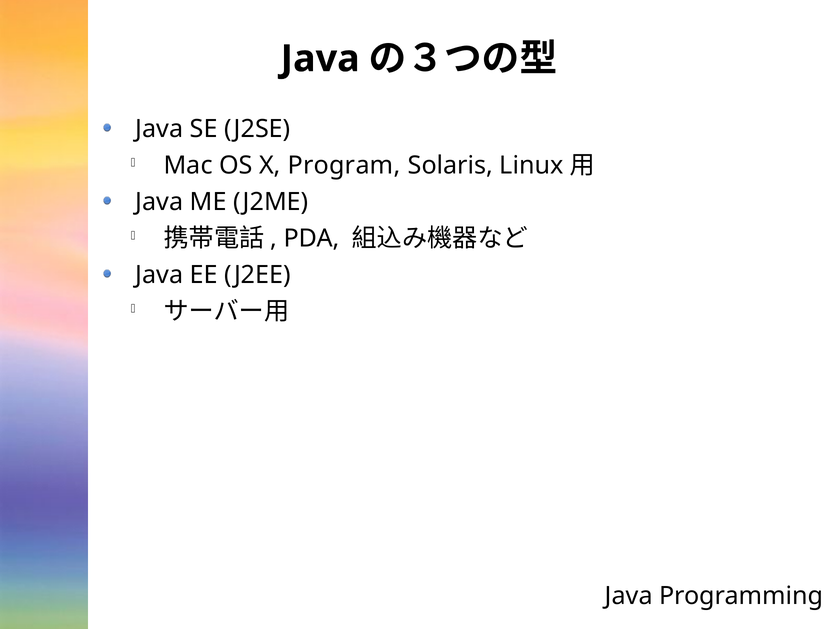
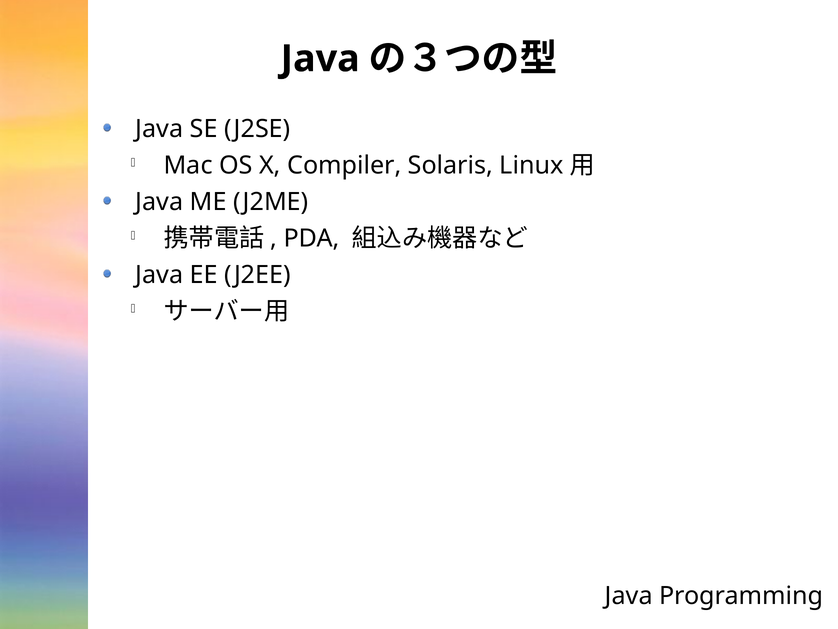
Program: Program -> Compiler (344, 165)
